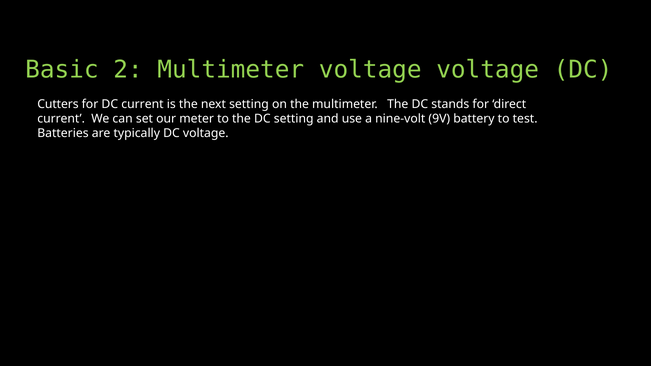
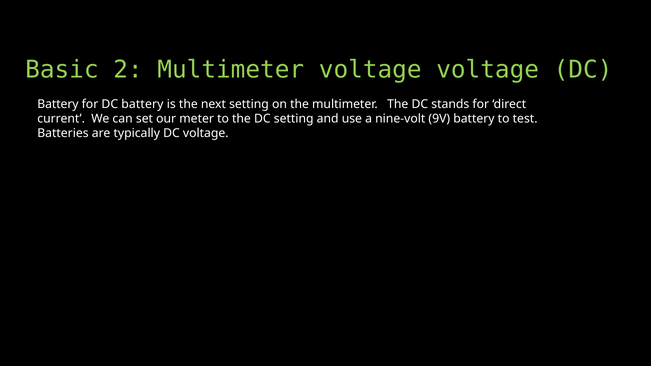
Cutters: Cutters -> Battery (58, 104)
for DC current: current -> battery (142, 104)
